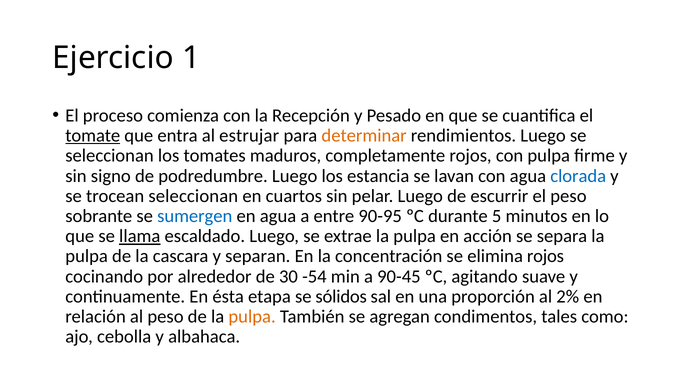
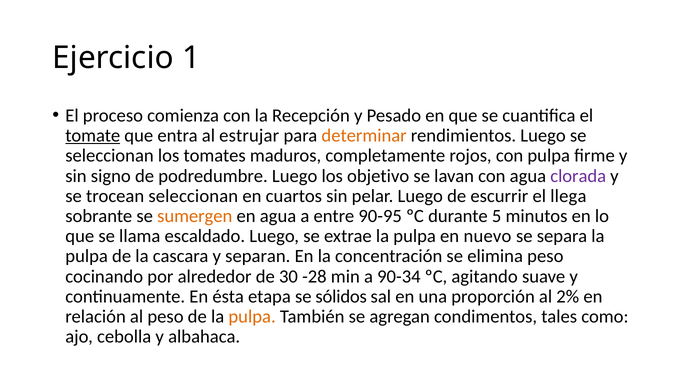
estancia: estancia -> objetivo (378, 176)
clorada colour: blue -> purple (578, 176)
el peso: peso -> llega (568, 196)
sumergen colour: blue -> orange (195, 216)
llama underline: present -> none (140, 236)
acción: acción -> nuevo (487, 236)
elimina rojos: rojos -> peso (545, 256)
-54: -54 -> -28 (314, 276)
90-45: 90-45 -> 90-34 (399, 276)
